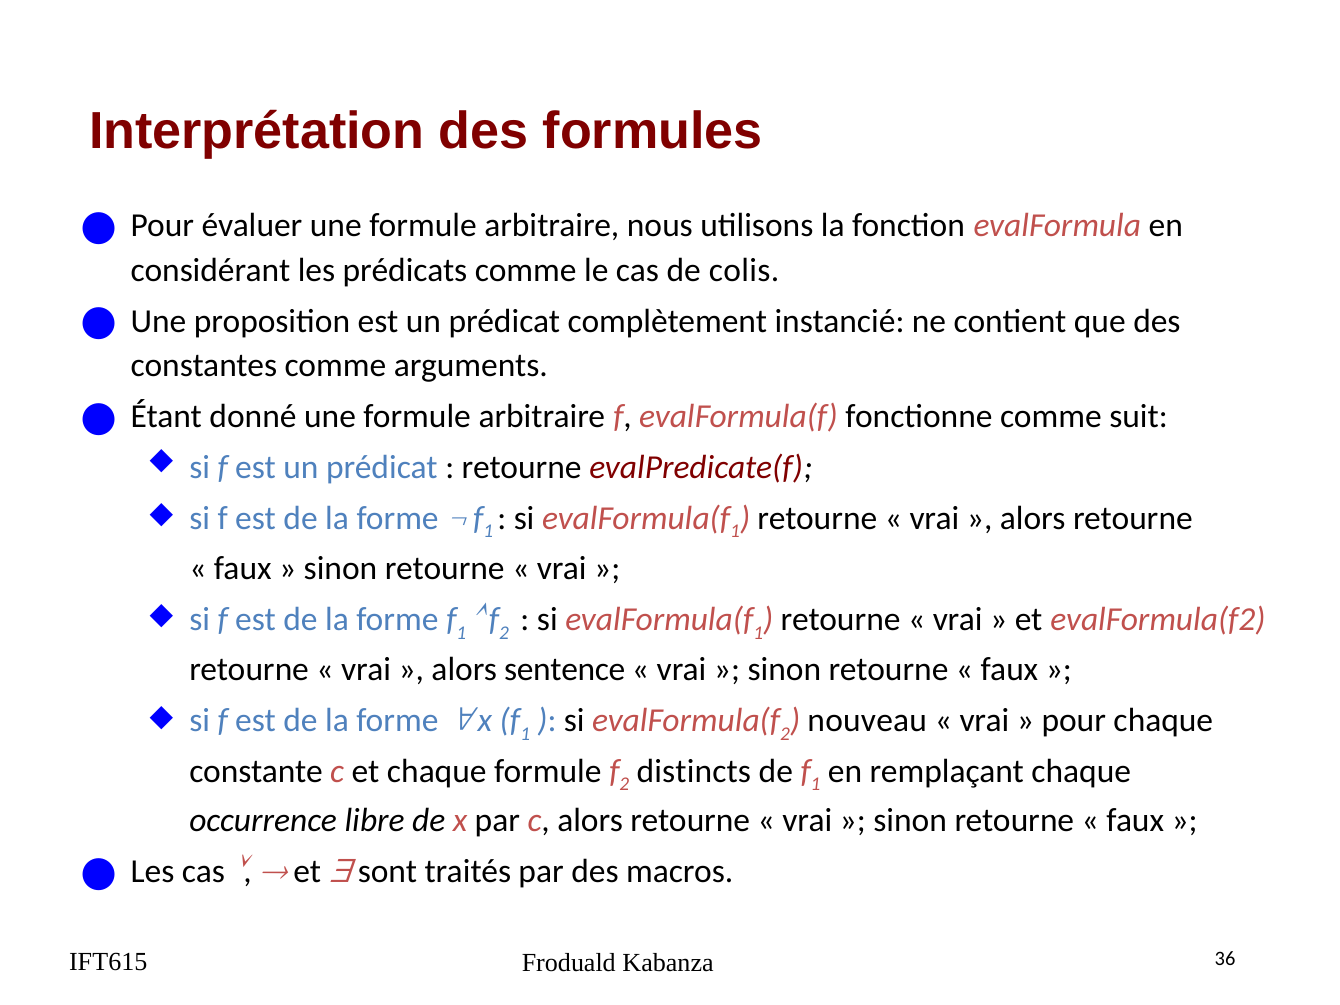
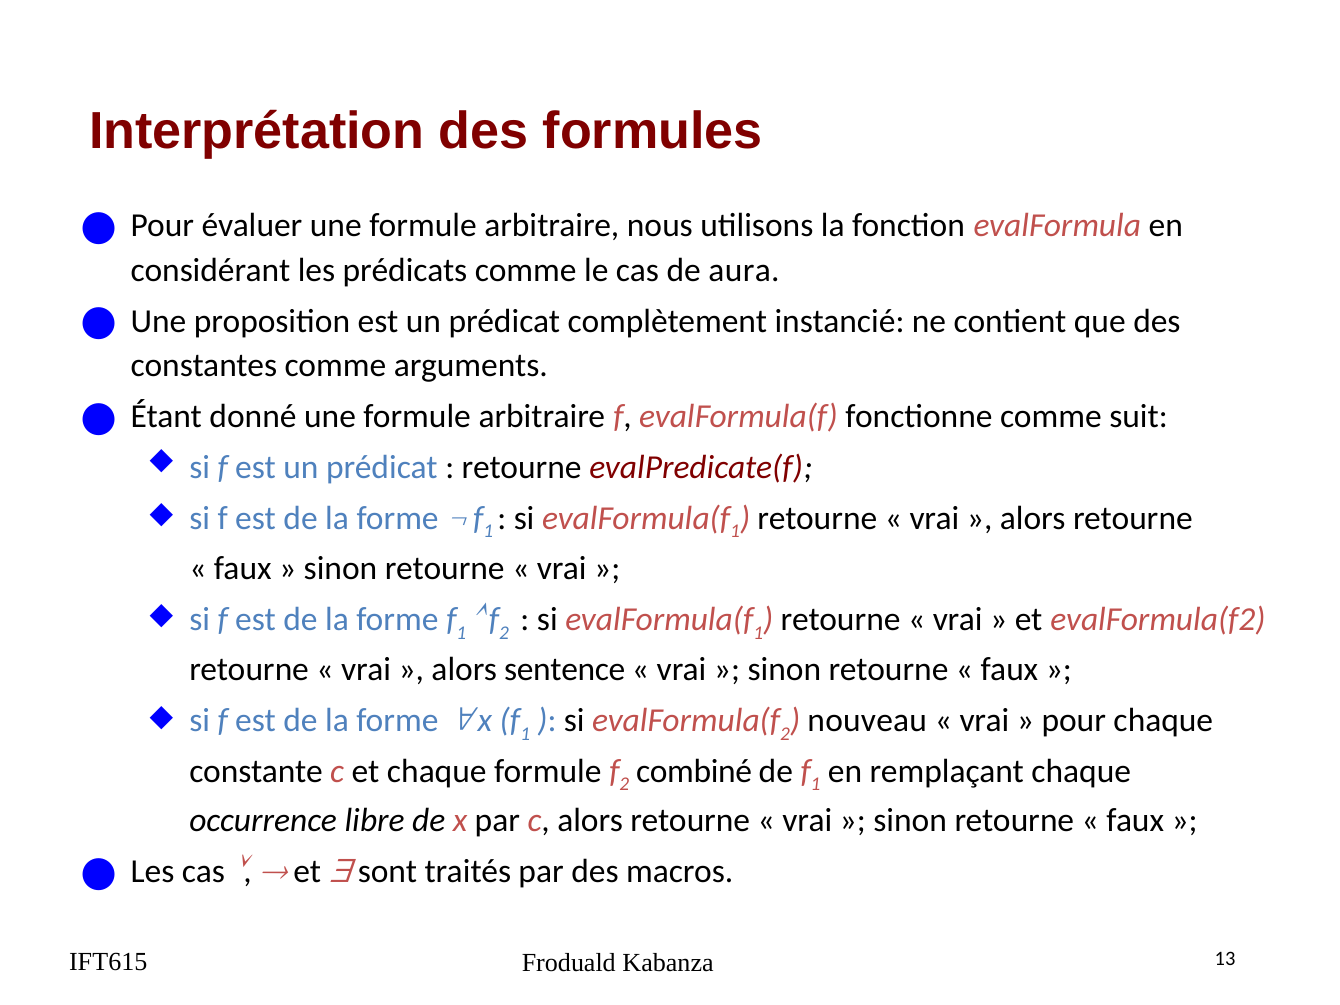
colis: colis -> aura (744, 270)
distincts: distincts -> combiné (694, 771)
36: 36 -> 13 (1225, 959)
